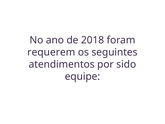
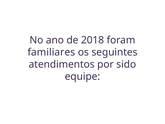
requerem: requerem -> familiares (51, 52)
